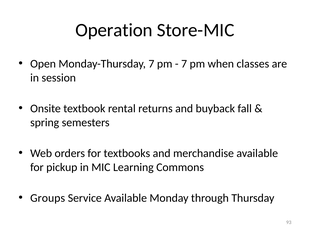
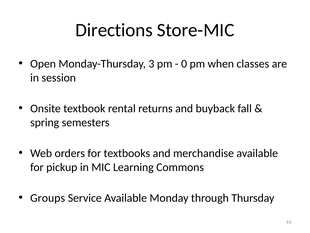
Operation: Operation -> Directions (114, 30)
Monday-Thursday 7: 7 -> 3 (151, 64)
7: 7 -> 0 (184, 64)
